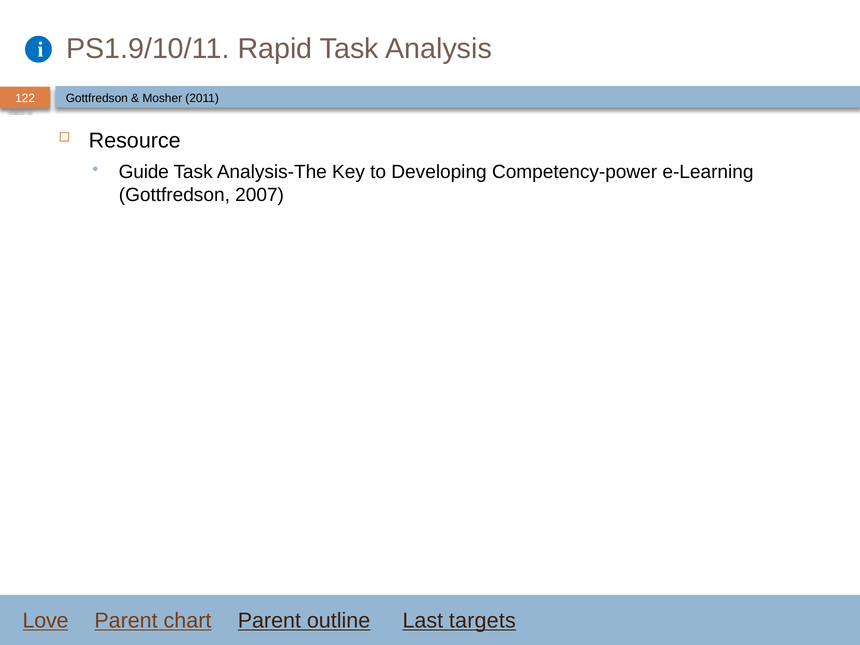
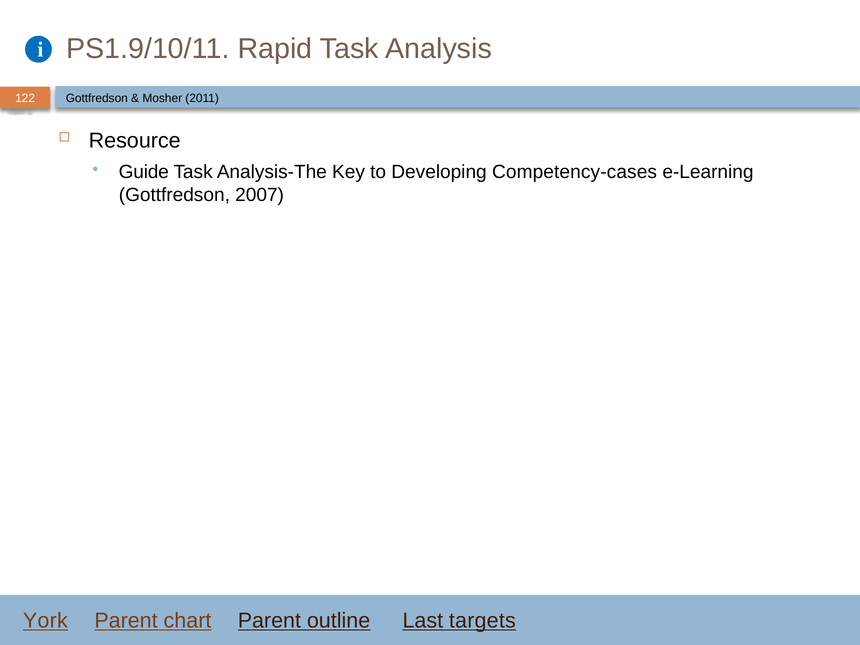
Competency-power: Competency-power -> Competency-cases (575, 172)
Love: Love -> York (45, 621)
